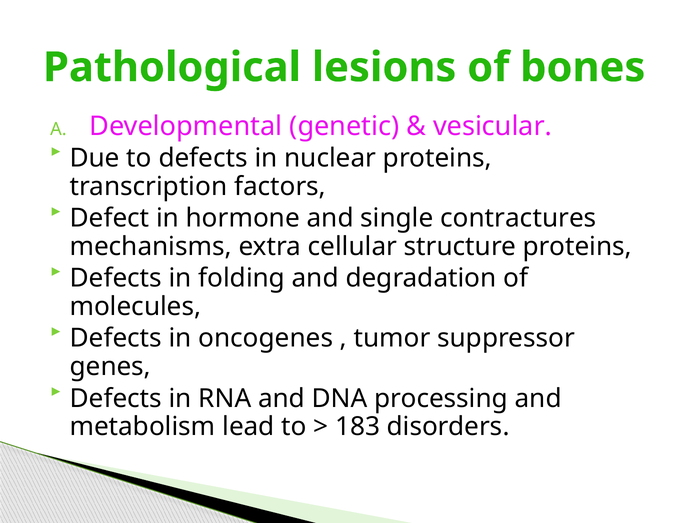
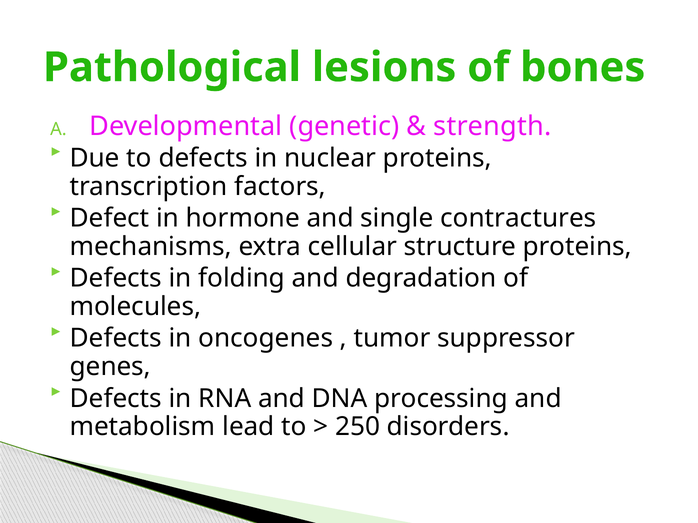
vesicular: vesicular -> strength (492, 126)
183: 183 -> 250 (358, 427)
